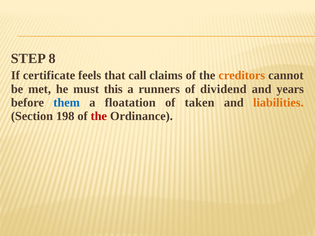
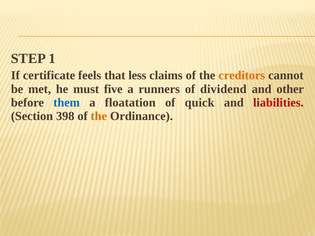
8: 8 -> 1 (52, 59)
call: call -> less (137, 76)
this: this -> five (113, 89)
years: years -> other (290, 89)
taken: taken -> quick (200, 103)
liabilities colour: orange -> red (278, 103)
198: 198 -> 398 (65, 116)
the colour: red -> orange (99, 116)
